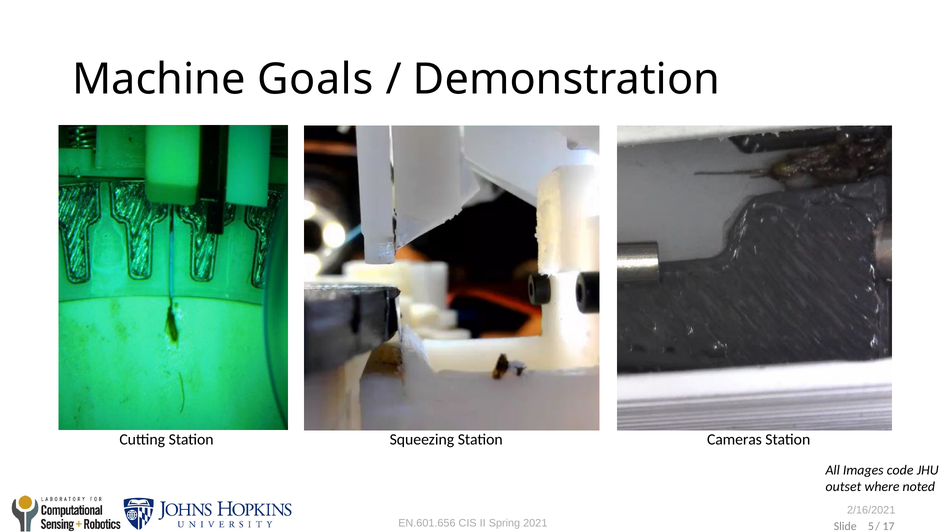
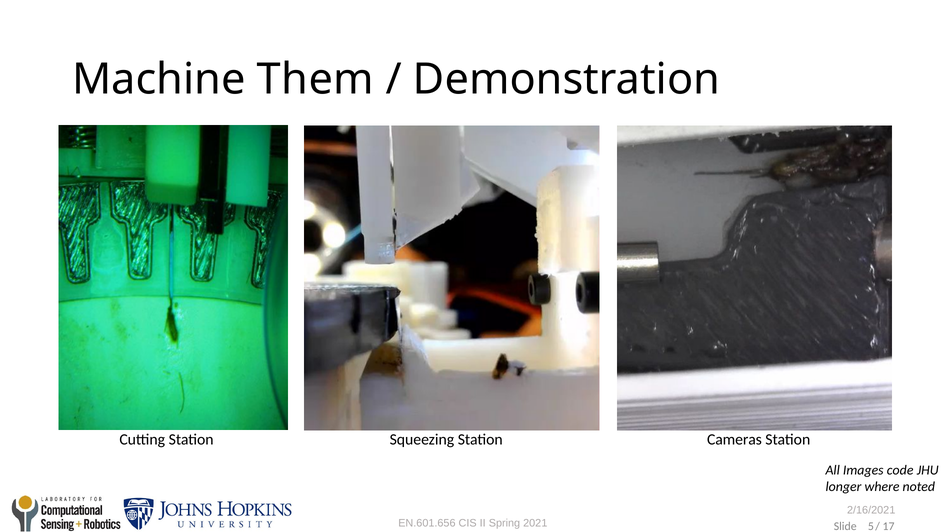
Goals: Goals -> Them (315, 79)
outset: outset -> longer (843, 487)
